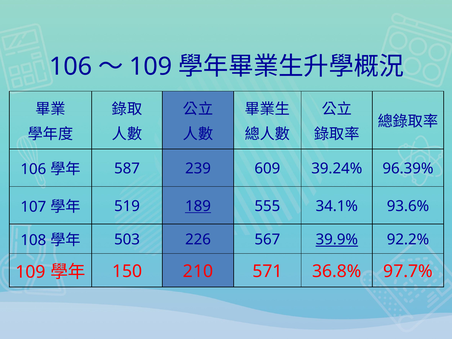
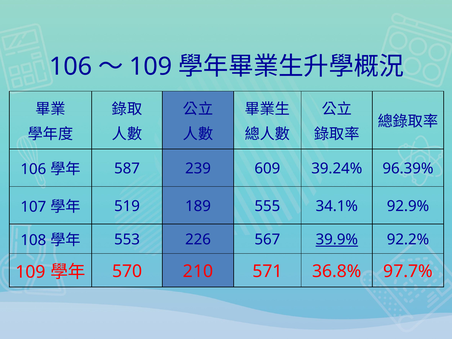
189 underline: present -> none (198, 206)
93.6%: 93.6% -> 92.9% (408, 206)
503: 503 -> 553 (127, 240)
150: 150 -> 570 (127, 271)
